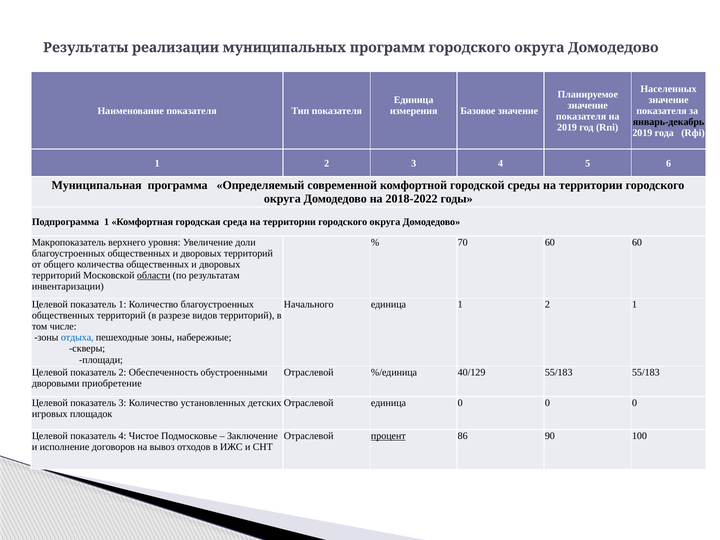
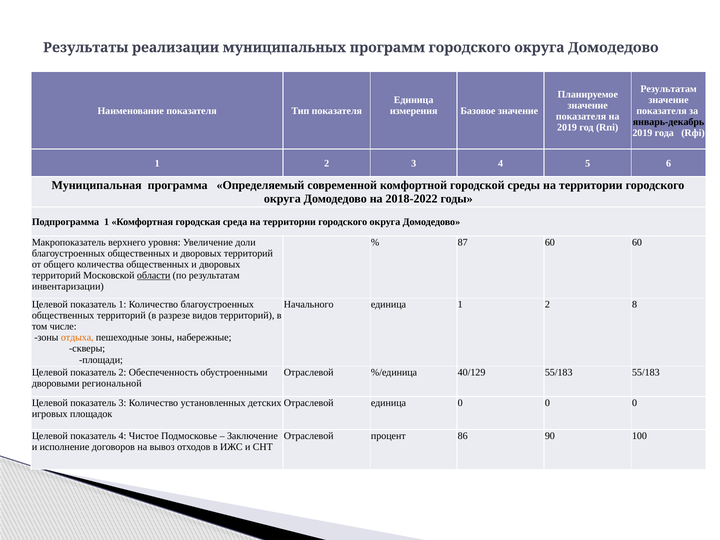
Населенных: Населенных -> Результатам (669, 89)
70: 70 -> 87 (463, 242)
2 1: 1 -> 8 (635, 305)
отдыха colour: blue -> orange (77, 338)
приобретение: приобретение -> региональной (112, 384)
процент underline: present -> none (388, 436)
